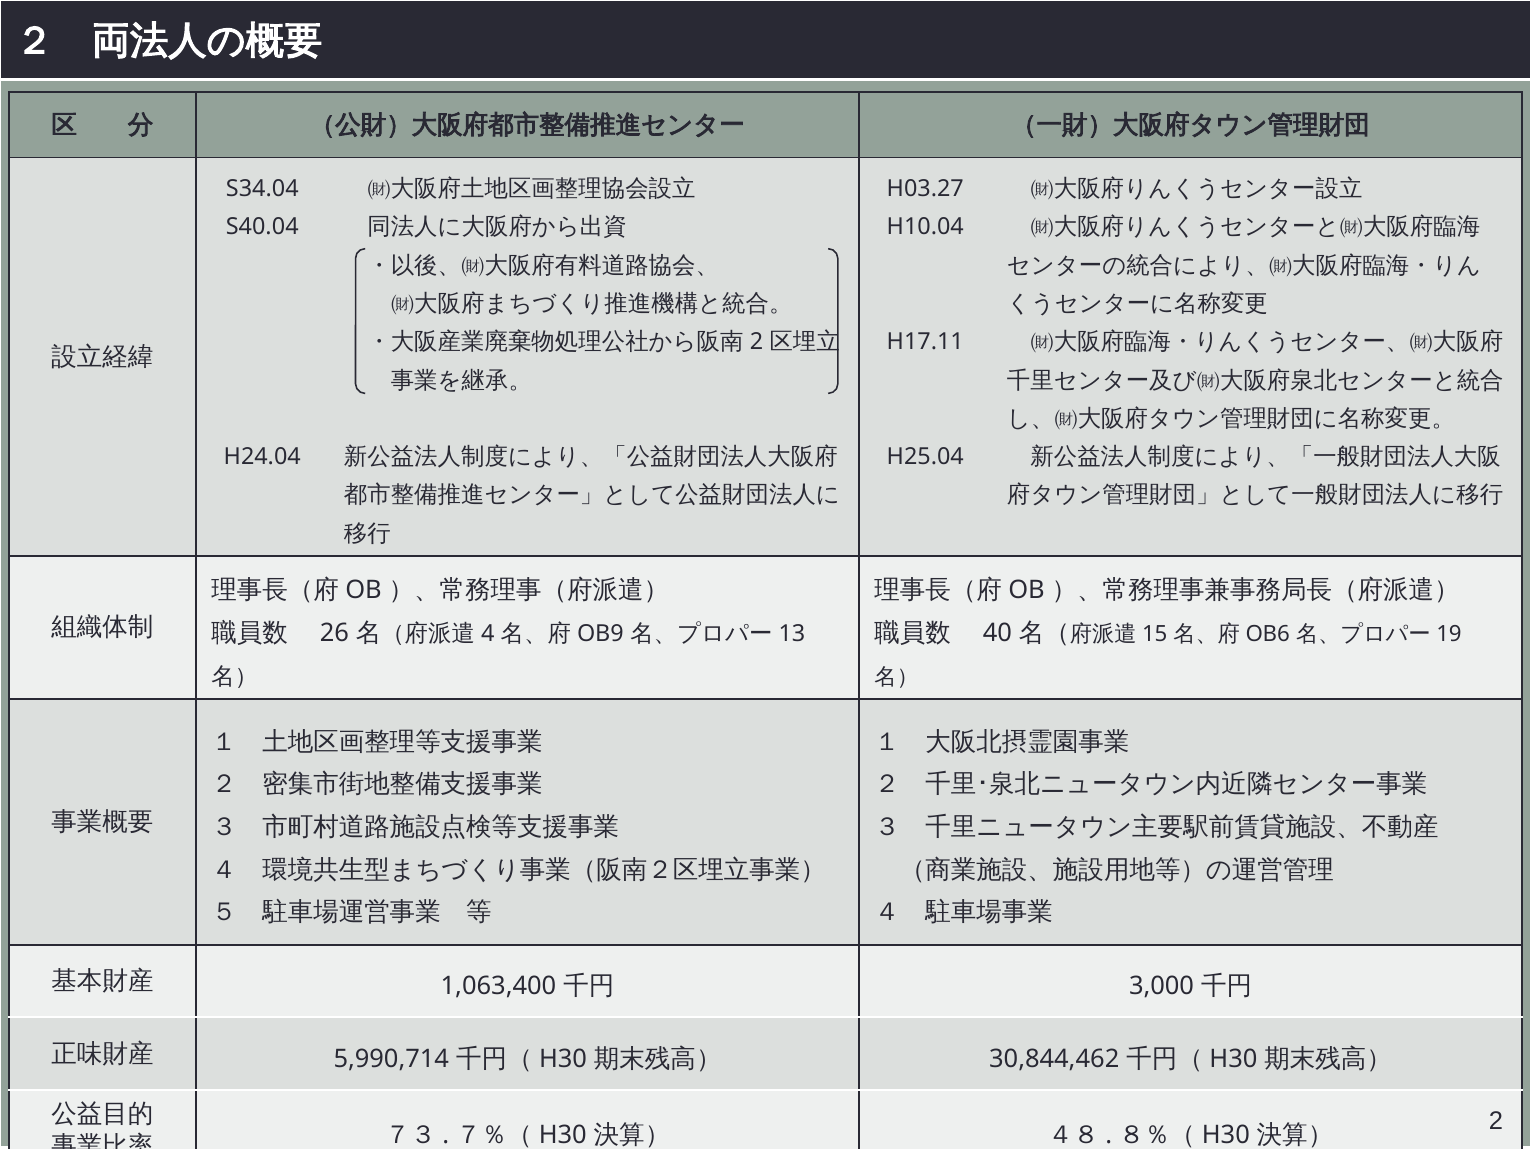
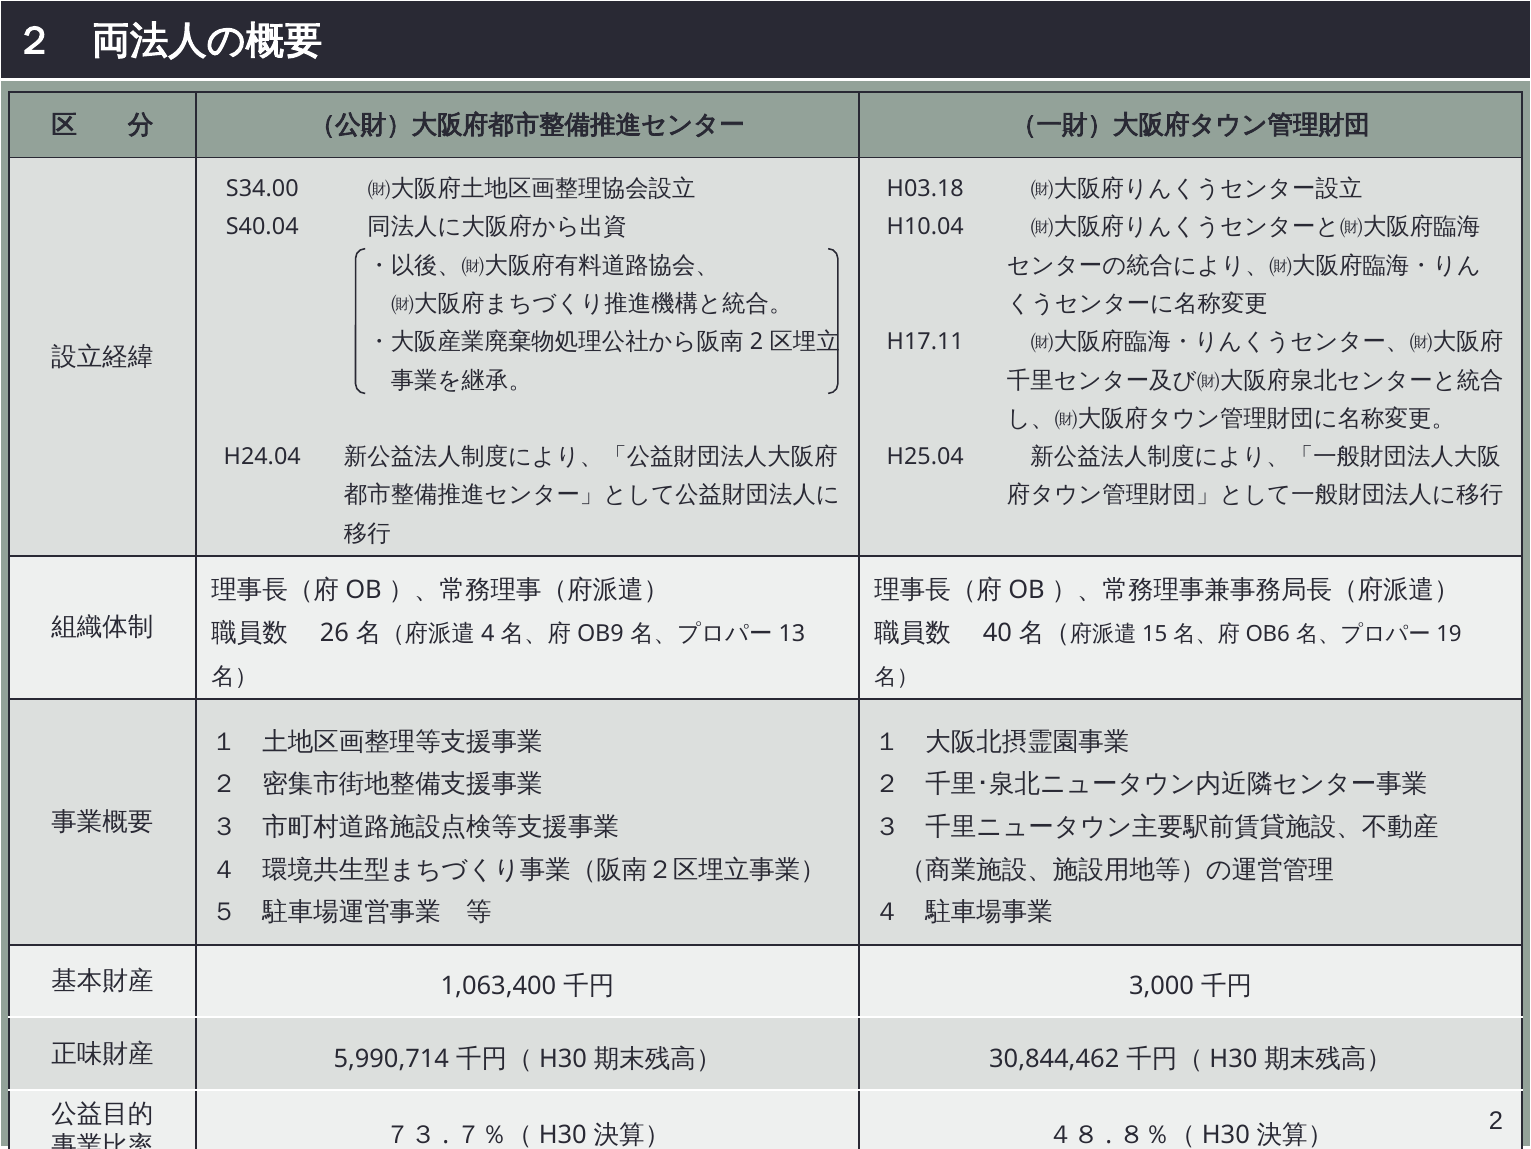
S34.04: S34.04 -> S34.00 (262, 189)
H03.27: H03.27 -> H03.18 (925, 189)
